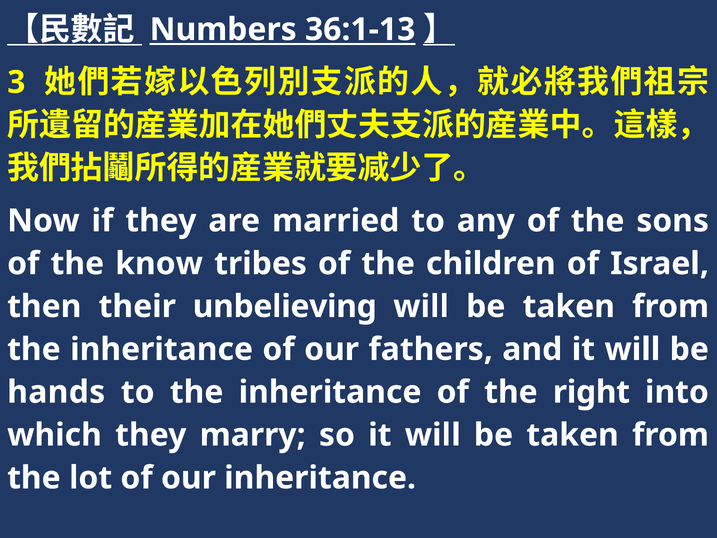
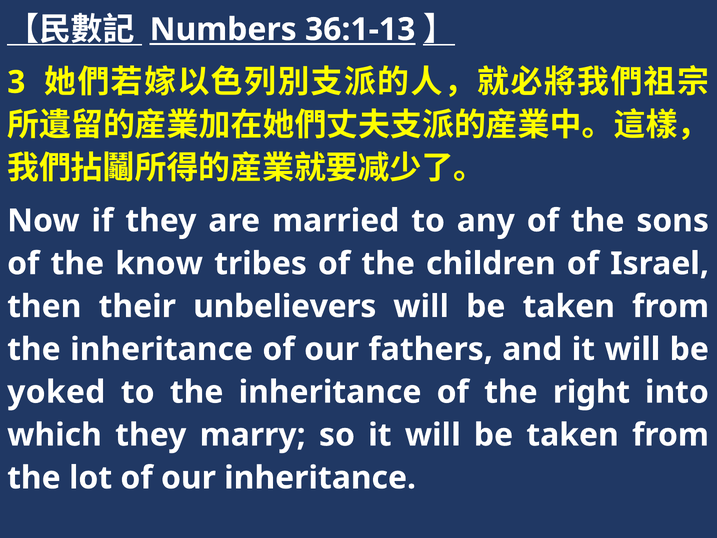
unbelieving: unbelieving -> unbelievers (285, 306)
hands: hands -> yoked (56, 392)
